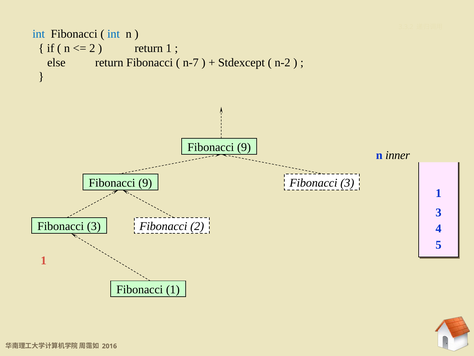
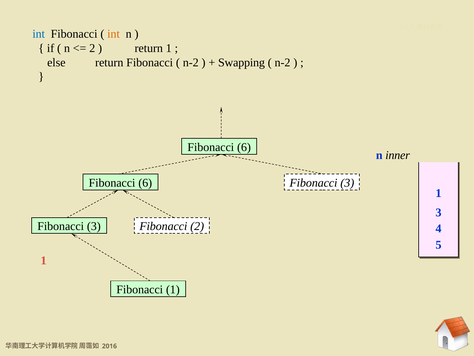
int colour: blue -> orange (114, 34)
n-7: n-7 -> n-2 (191, 62)
Stdexcept: Stdexcept -> Swapping (242, 62)
9: 9 -> 6 (244, 147)
9: 9 -> 6 (145, 183)
